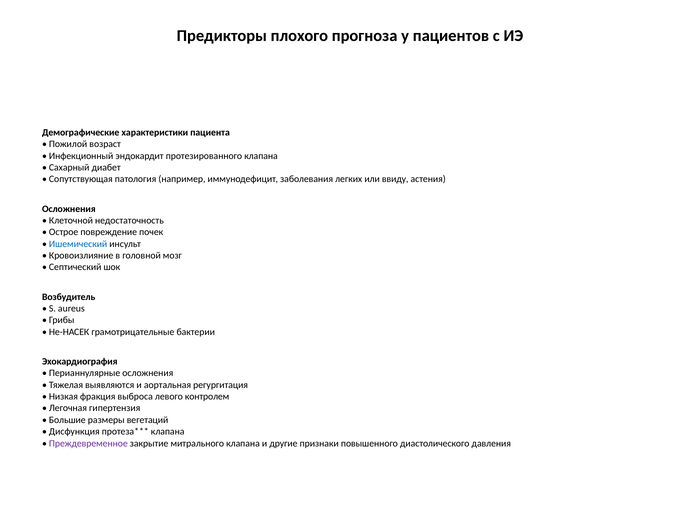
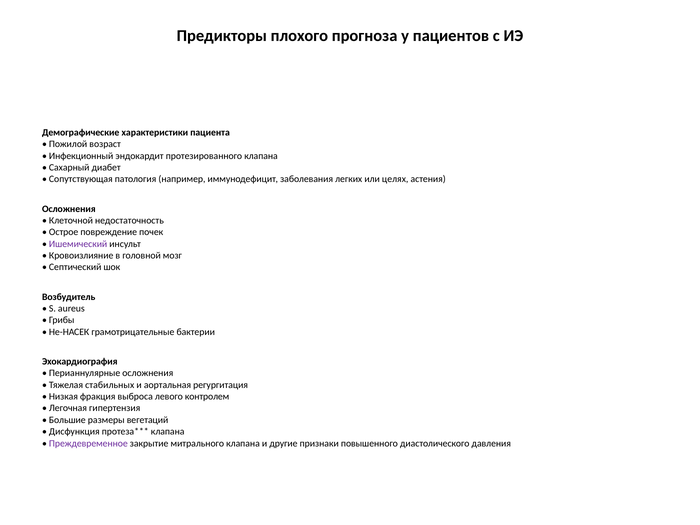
ввиду: ввиду -> целях (395, 179)
Ишемический colour: blue -> purple (78, 244)
выявляются: выявляются -> стабильных (110, 385)
